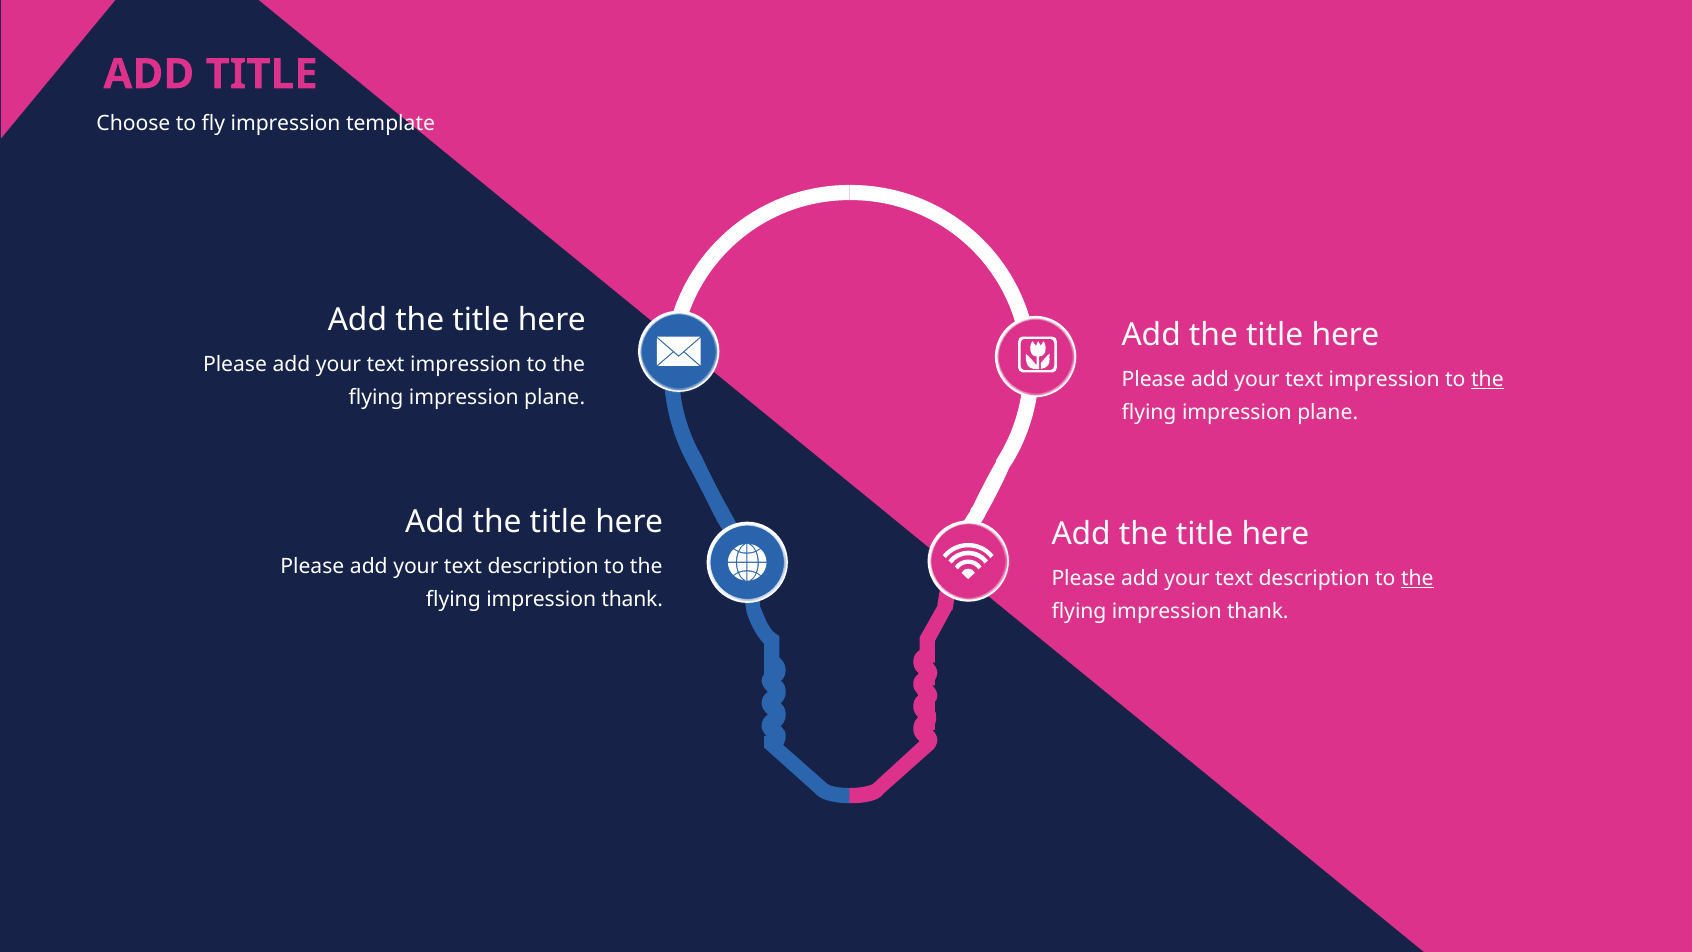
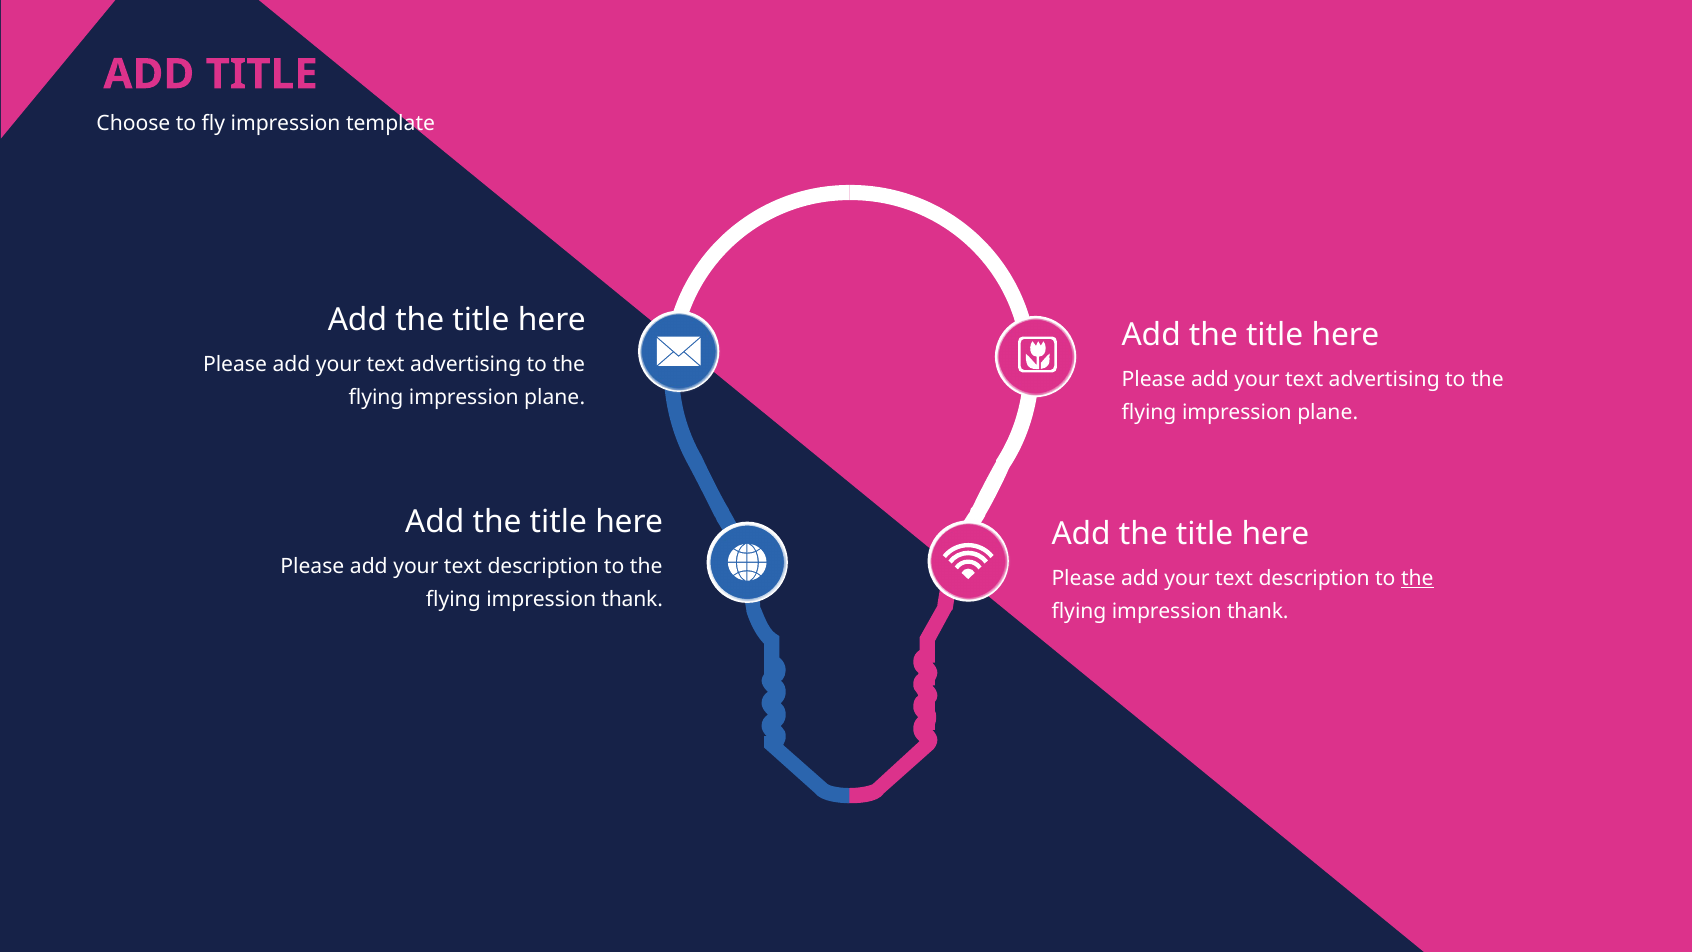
impression: impression -> advertising (466, 364)
impression: impression -> advertising (1384, 380)
the underline: present -> none (1487, 380)
